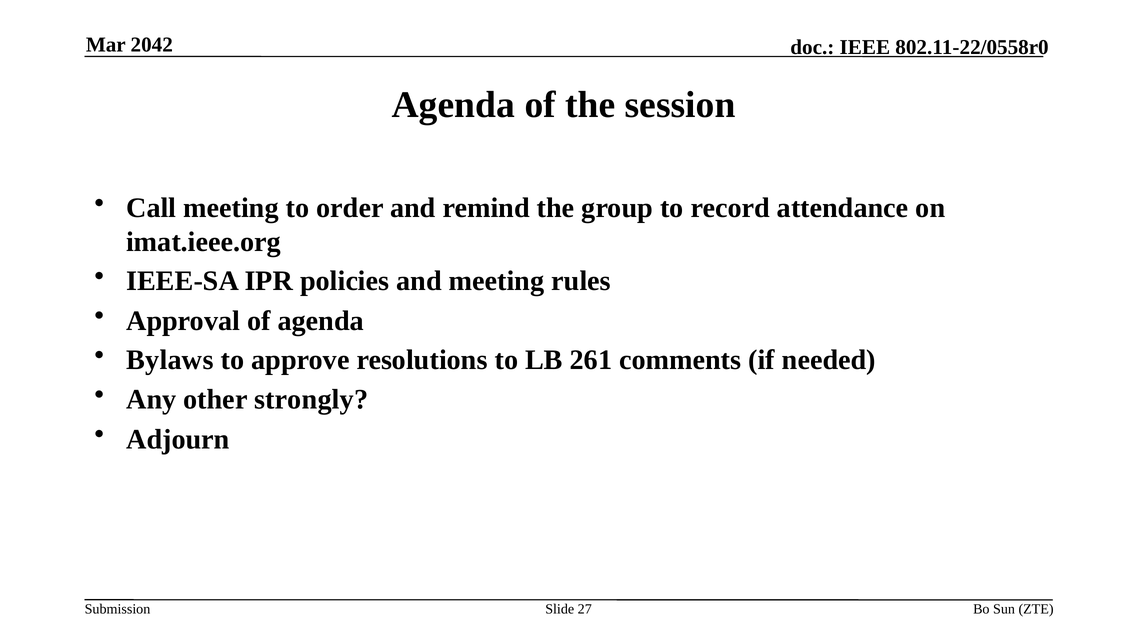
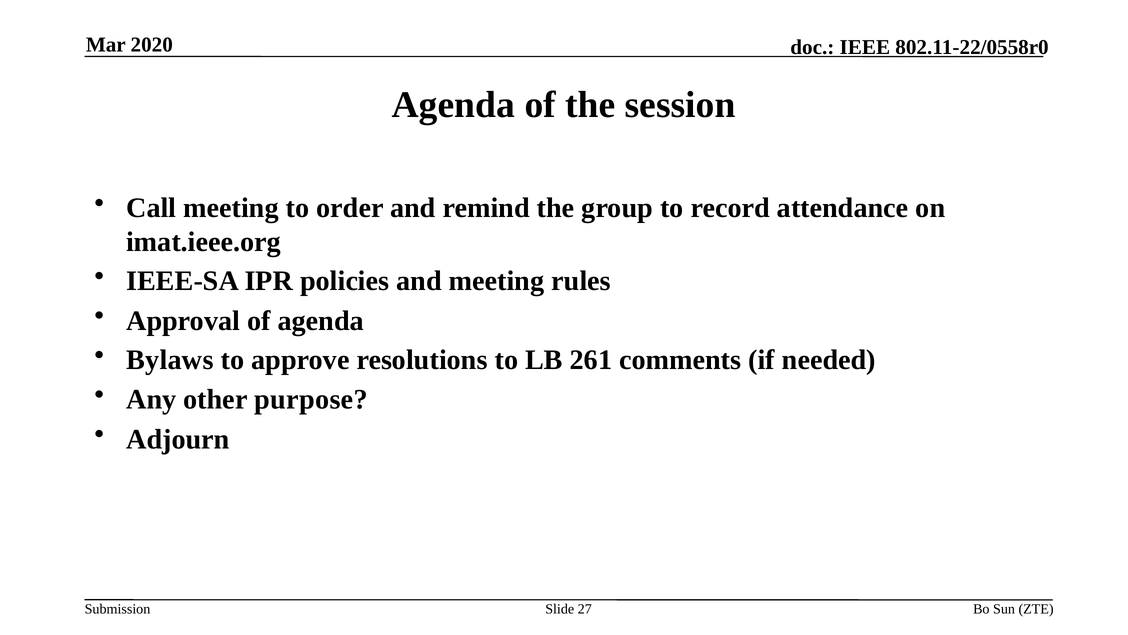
2042: 2042 -> 2020 (152, 45)
strongly: strongly -> purpose (311, 399)
